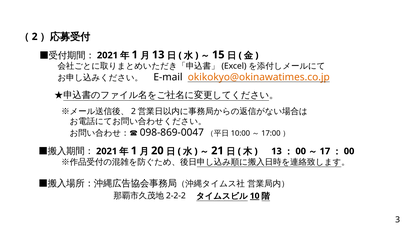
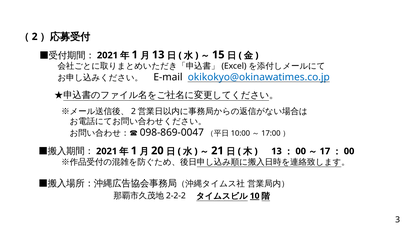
okikokyo@okinawatimes.co.jp colour: orange -> blue (259, 78)
